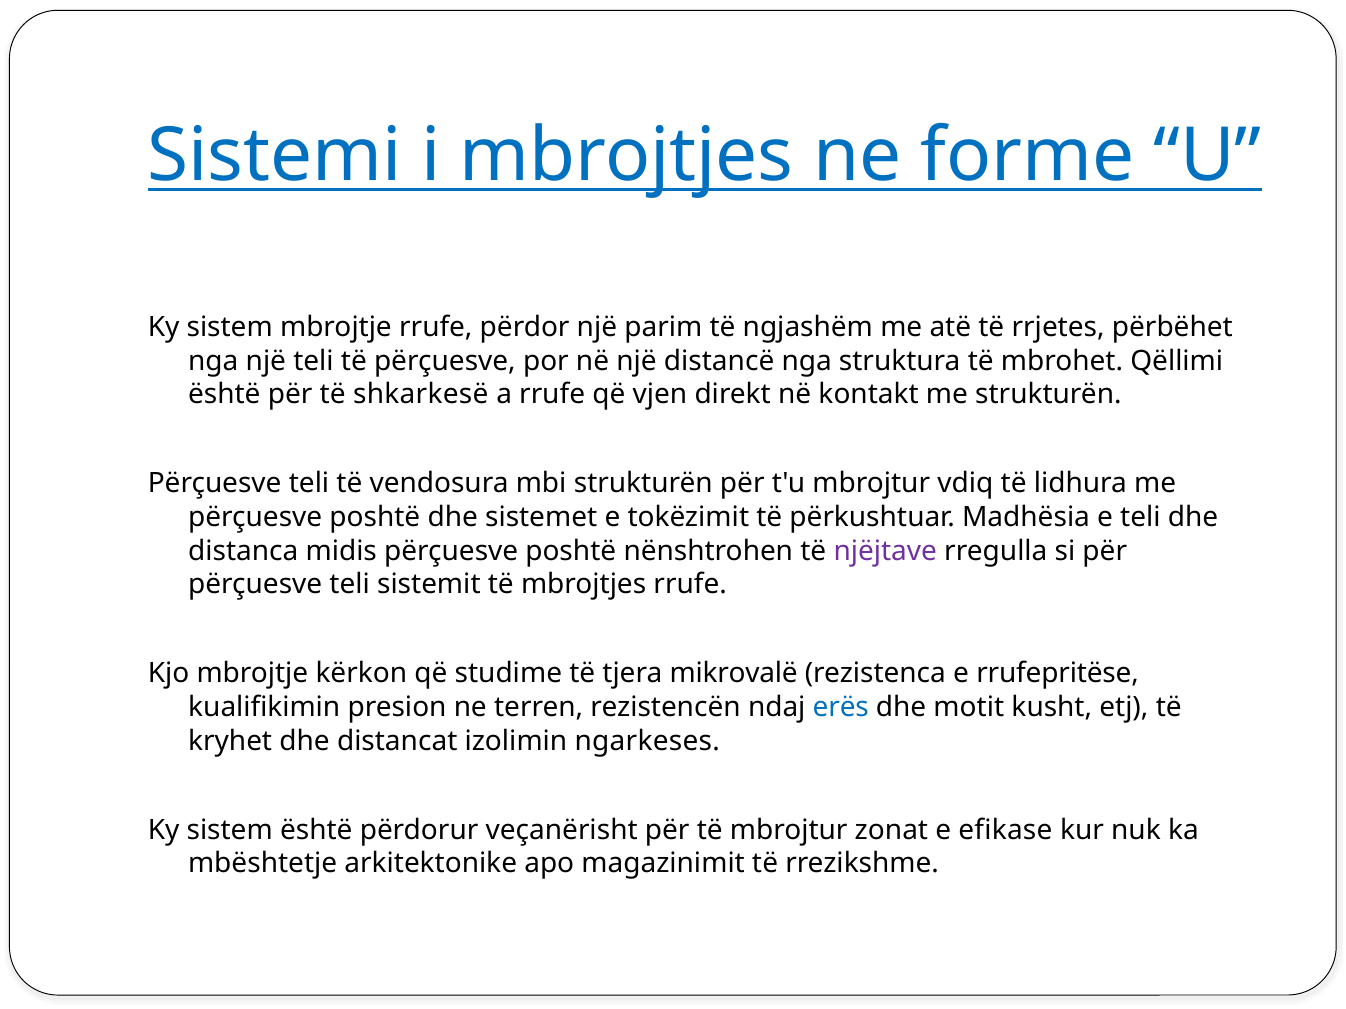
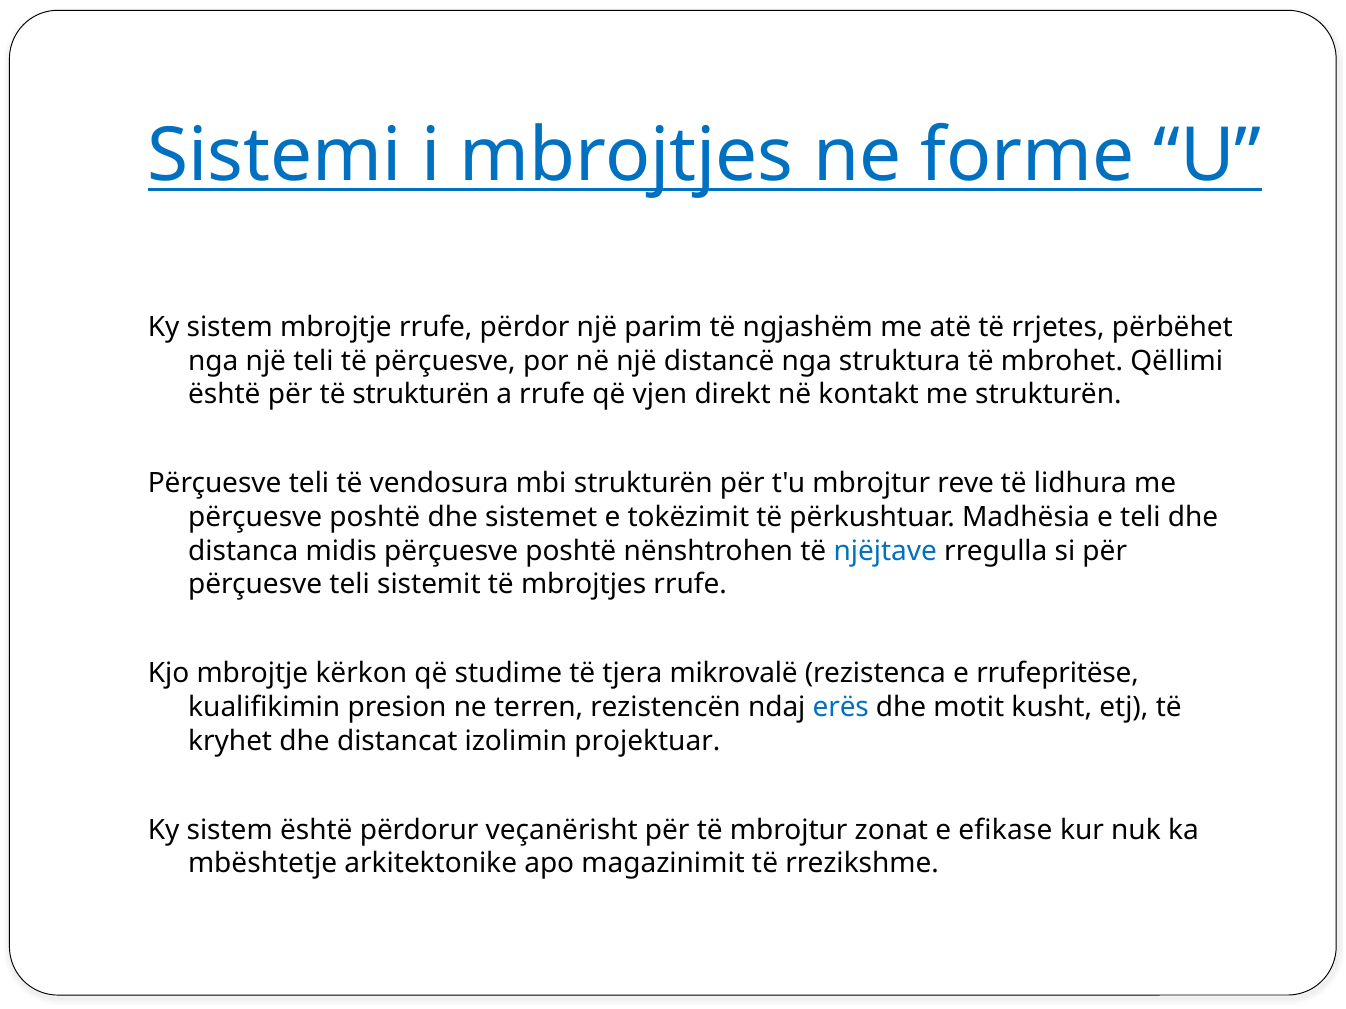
të shkarkesë: shkarkesë -> strukturën (421, 395)
vdiq: vdiq -> reve (966, 484)
njëjtave colour: purple -> blue (885, 551)
ngarkeses: ngarkeses -> projektuar (647, 741)
